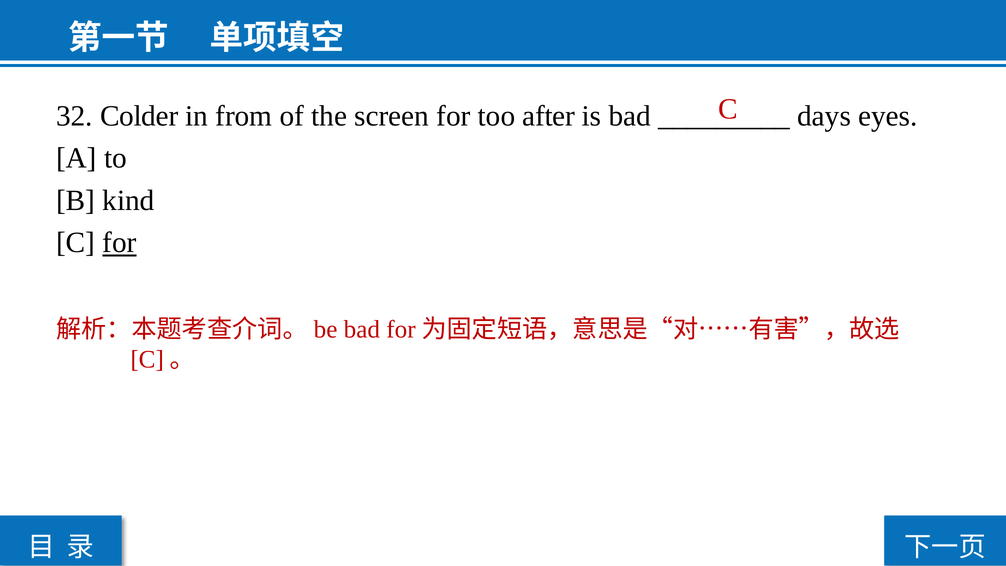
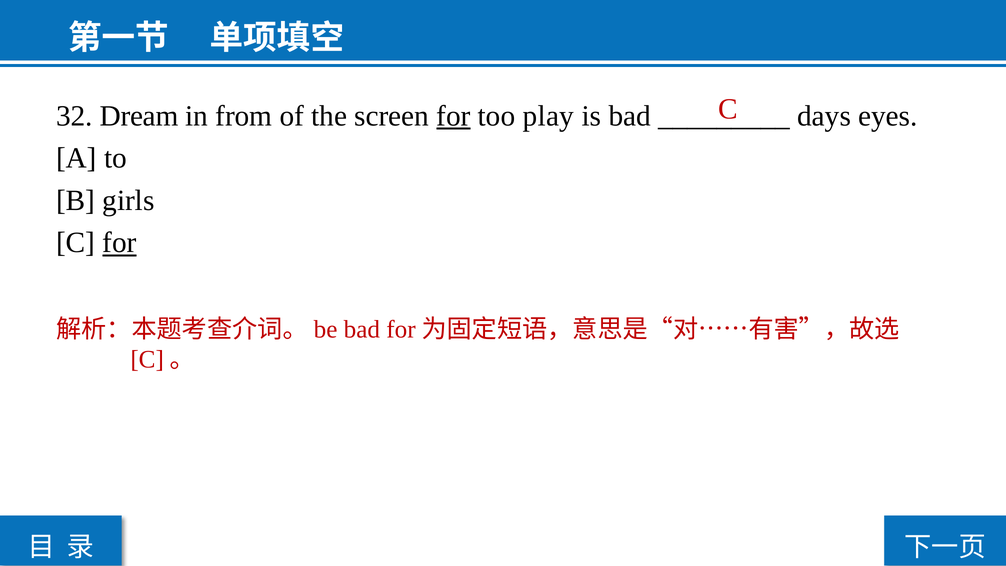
Colder: Colder -> Dream (139, 116)
for underline: none -> present (453, 116)
after: after -> play (548, 116)
kind: kind -> girls (128, 200)
